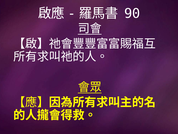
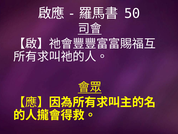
90: 90 -> 50 (132, 13)
